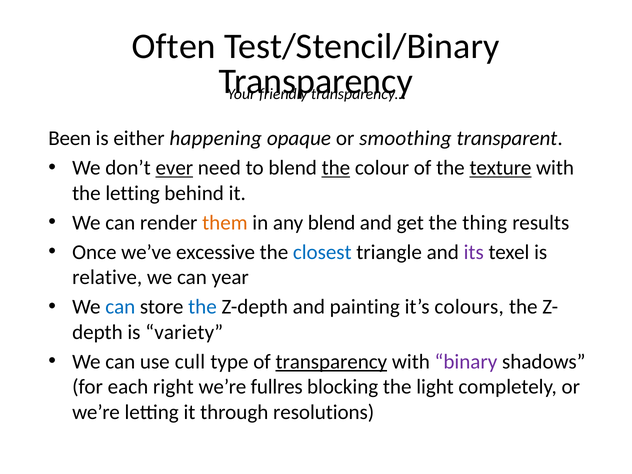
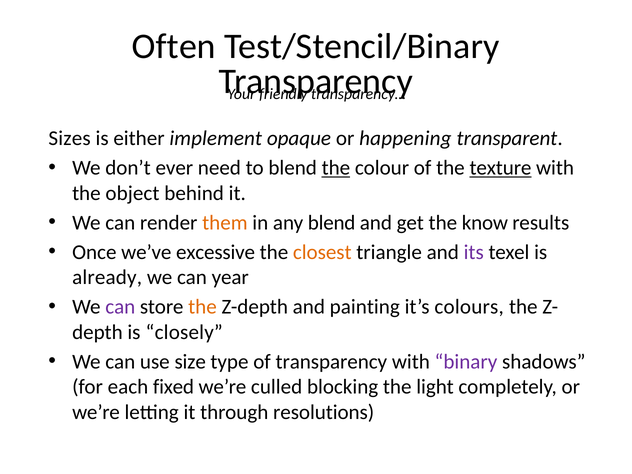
Been: Been -> Sizes (70, 138)
happening: happening -> implement (216, 138)
smoothing: smoothing -> happening (405, 138)
ever underline: present -> none (174, 168)
the letting: letting -> object (132, 193)
thing: thing -> know (485, 223)
closest colour: blue -> orange (322, 252)
relative: relative -> already (107, 277)
can colour: blue -> purple (120, 307)
the colour: blue -> orange (202, 307)
variety: variety -> closely (184, 332)
cull: cull -> size (190, 362)
transparency underline: present -> none (331, 362)
right: right -> fixed (174, 387)
fullres: fullres -> culled (277, 387)
